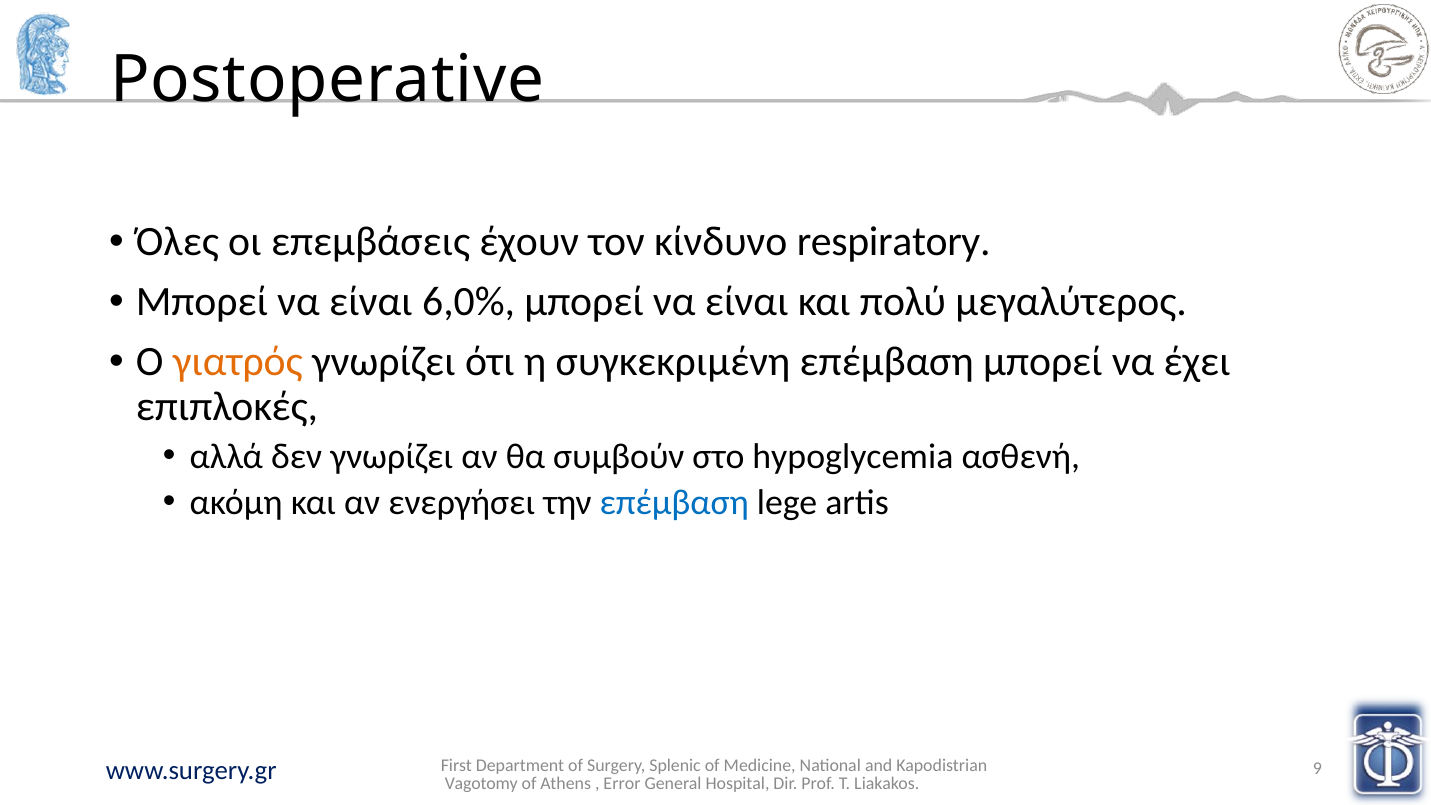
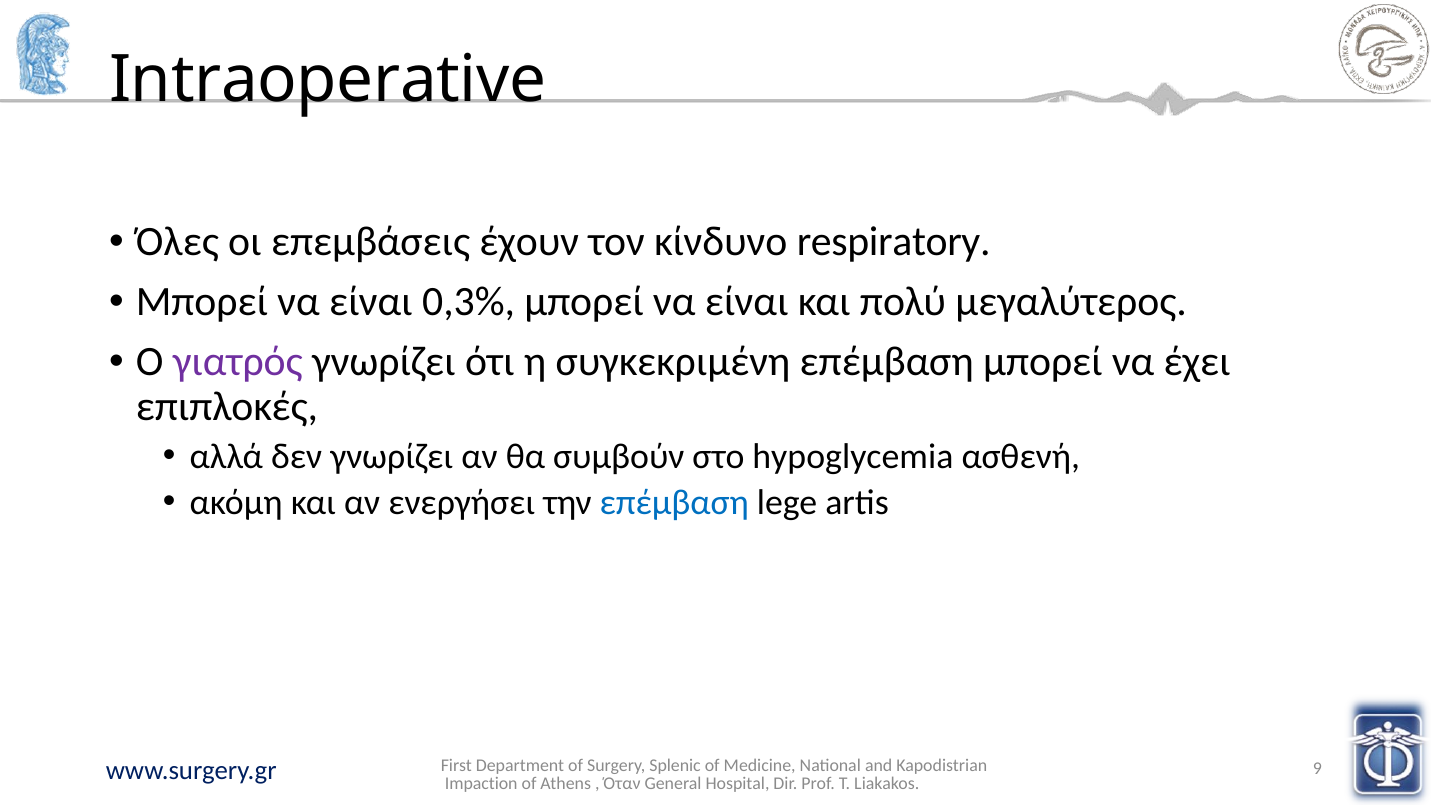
Postoperative: Postoperative -> Intraoperative (328, 80)
6,0%: 6,0% -> 0,3% (469, 302)
γιατρός colour: orange -> purple (238, 362)
Vagotomy: Vagotomy -> Impaction (481, 784)
Error: Error -> Όταν (622, 784)
